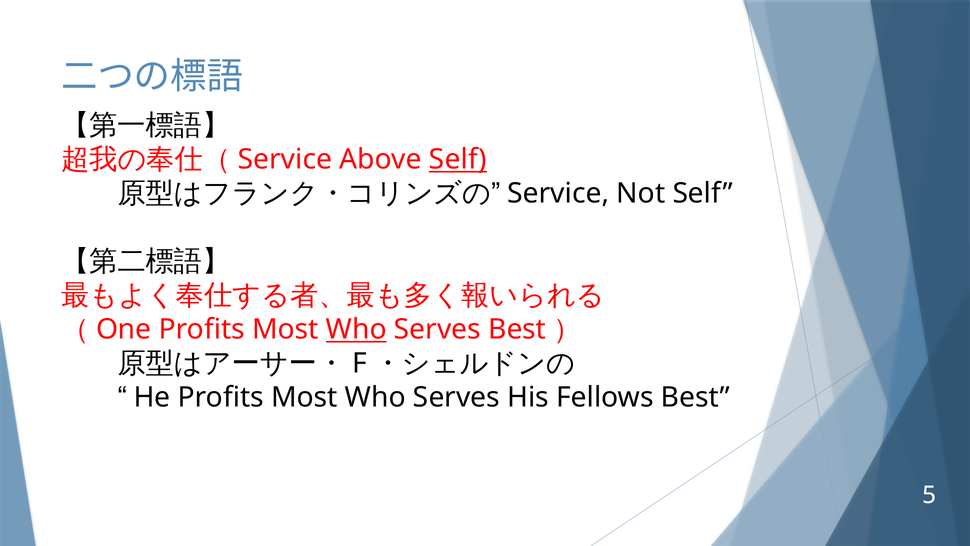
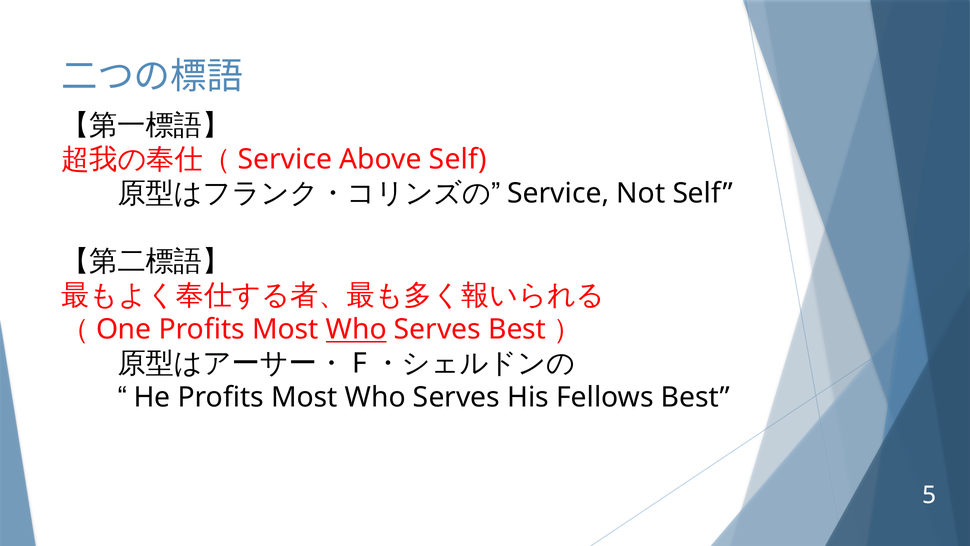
Self underline: present -> none (458, 159)
